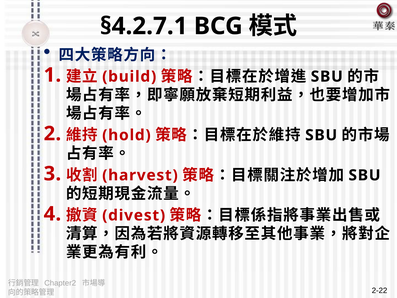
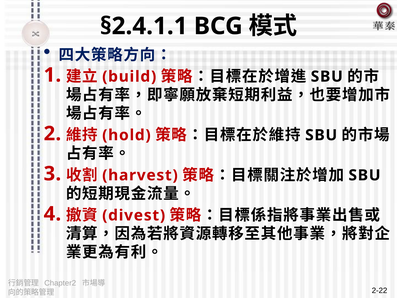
§4.2.7.1: §4.2.7.1 -> §2.4.1.1 (144, 26)
